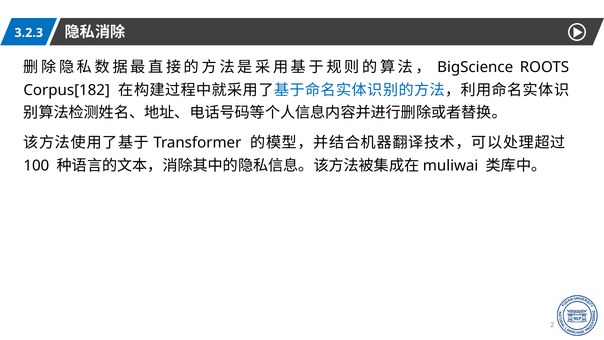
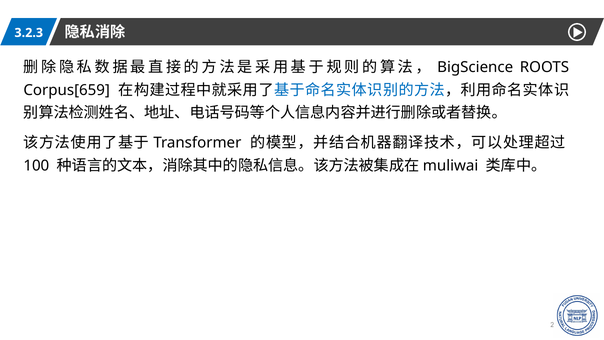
Corpus[182: Corpus[182 -> Corpus[659 (67, 90)
